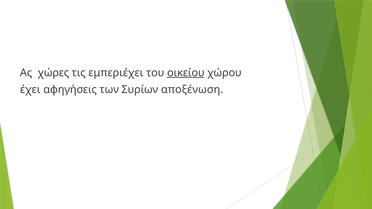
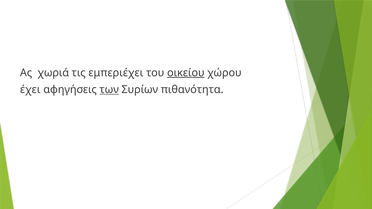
χώρες: χώρες -> χωριά (53, 73)
των underline: none -> present (109, 90)
αποξένωση: αποξένωση -> πιθανότητα (192, 90)
